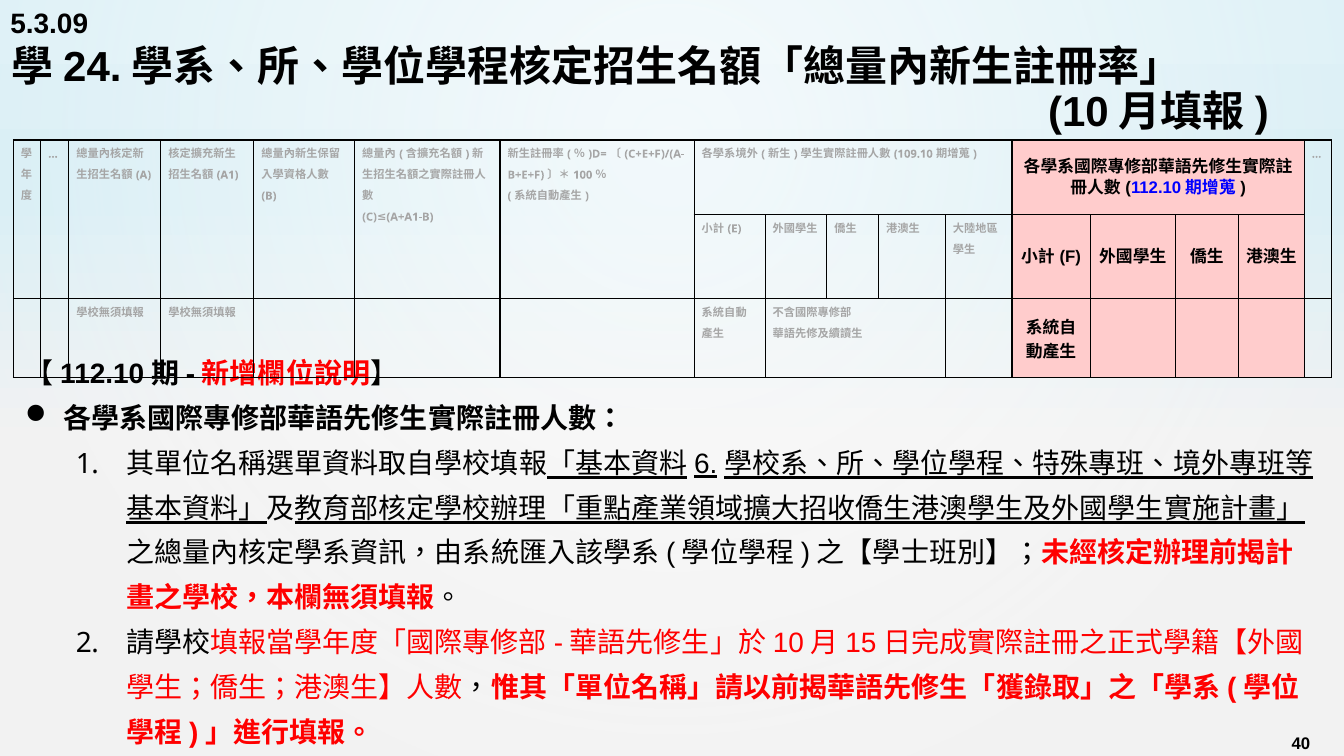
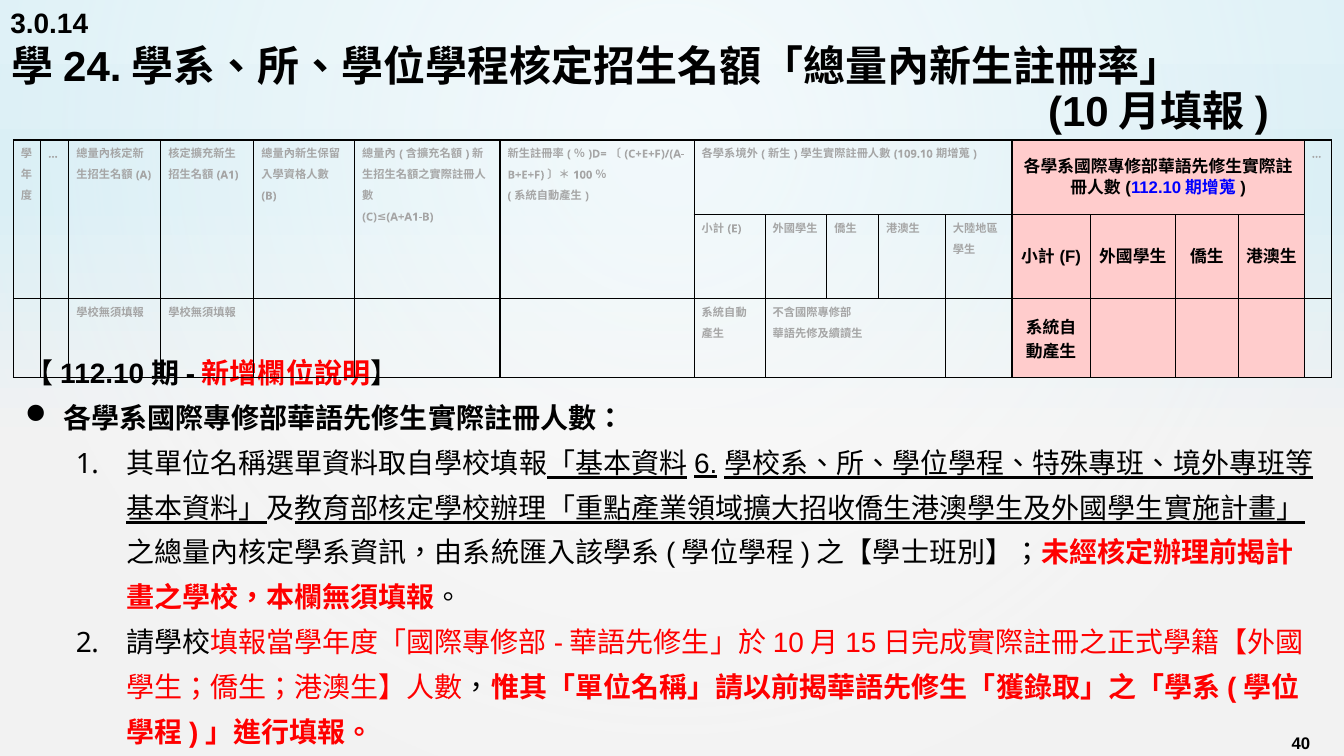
5.3.09: 5.3.09 -> 3.0.14 (49, 24)
